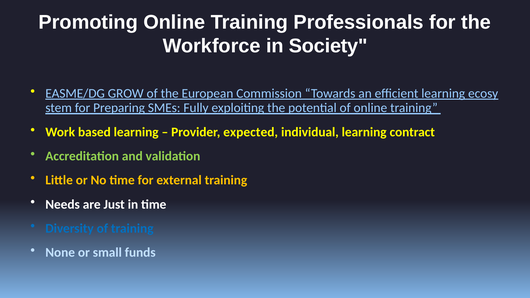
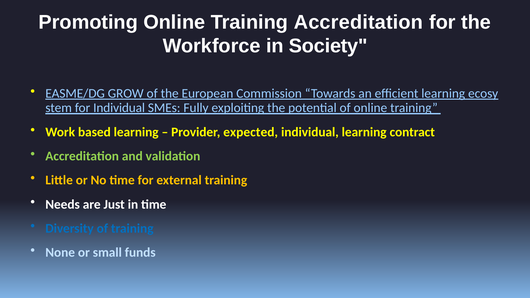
Training Professionals: Professionals -> Accreditation (358, 22)
for Preparing: Preparing -> Individual (119, 108)
